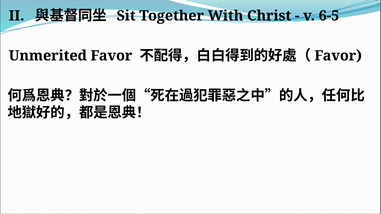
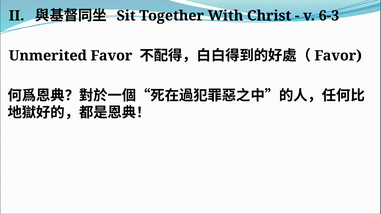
6-5: 6-5 -> 6-3 (329, 16)
